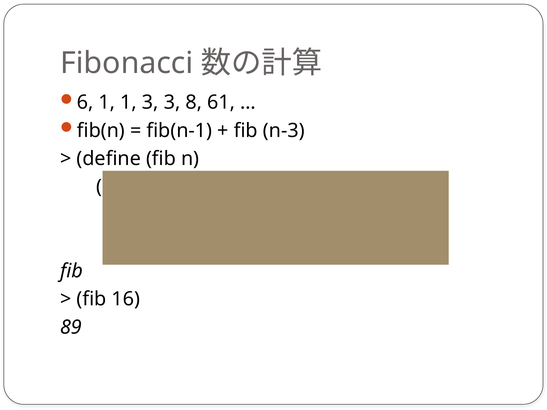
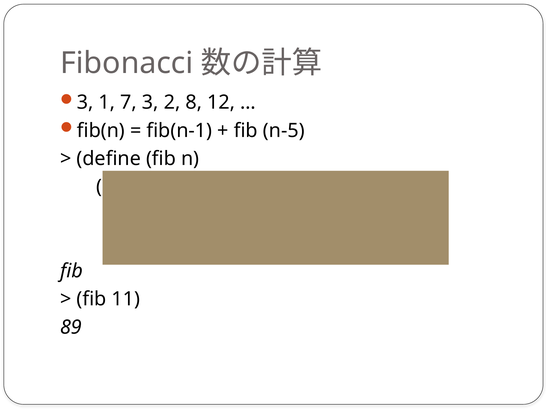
6: 6 -> 3 (85, 103)
1: 1 -> 7 (129, 103)
3 3: 3 -> 2 (172, 103)
61: 61 -> 12 (221, 103)
n-3: n-3 -> n-5 (284, 131)
16: 16 -> 11 (126, 299)
